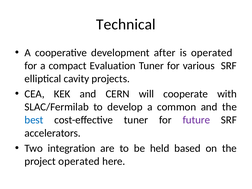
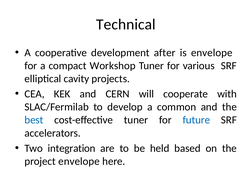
is operated: operated -> envelope (212, 53)
Evaluation: Evaluation -> Workshop (113, 66)
future colour: purple -> blue (196, 120)
project operated: operated -> envelope (79, 161)
